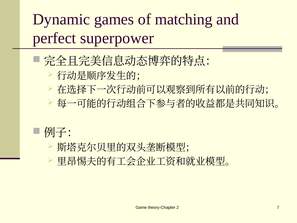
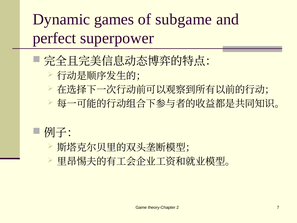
matching: matching -> subgame (184, 19)
